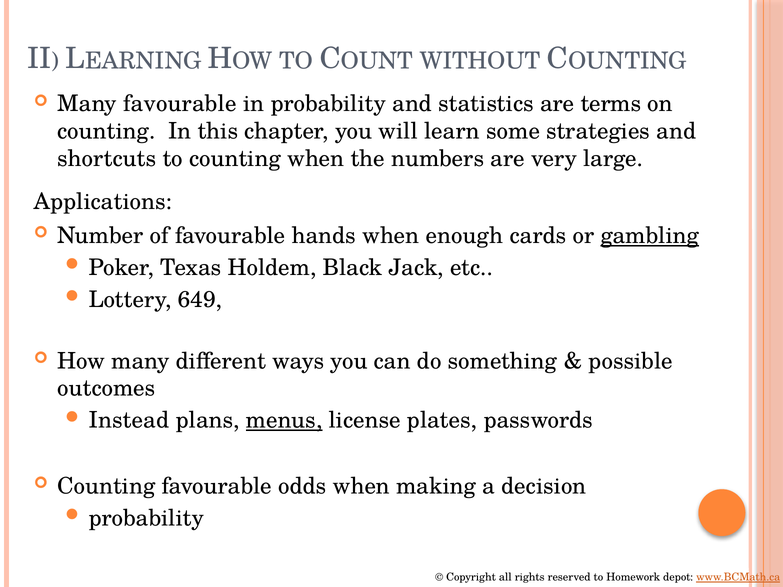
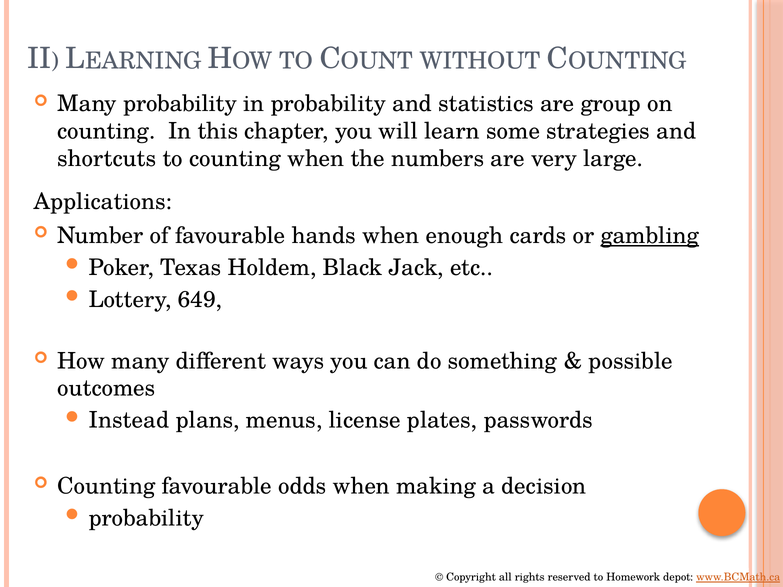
Many favourable: favourable -> probability (180, 104)
terms: terms -> group (611, 104)
menus underline: present -> none (284, 421)
